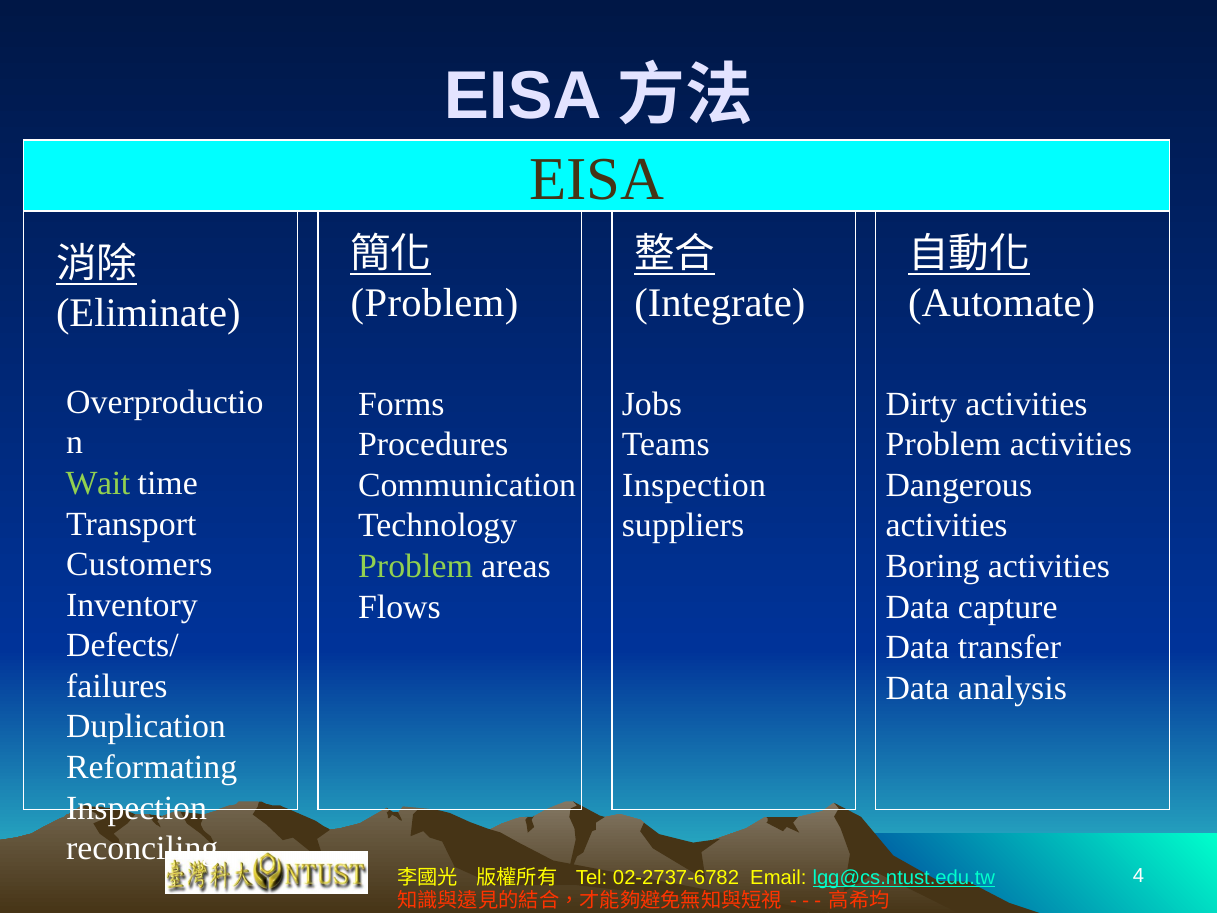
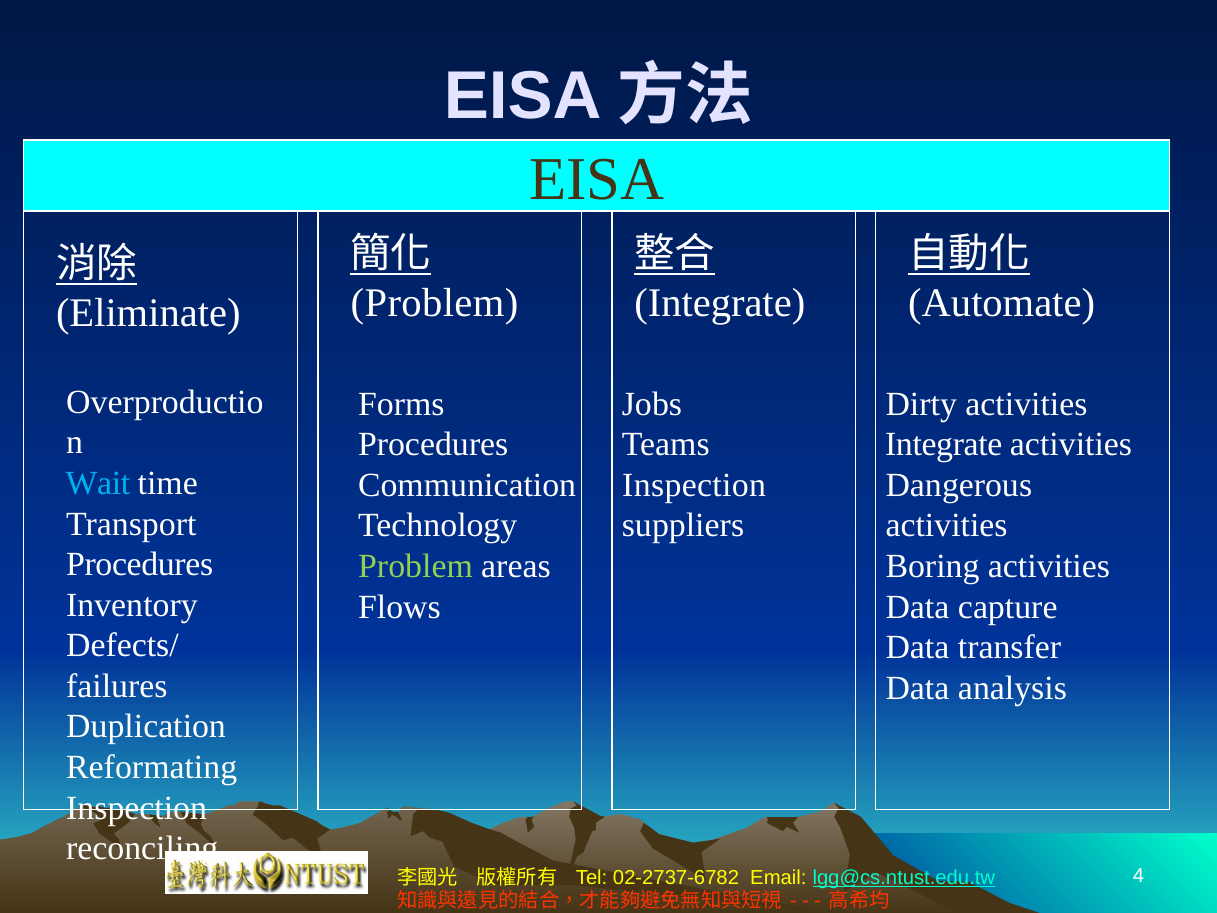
Problem: Problem -> Integrate (944, 444)
Wait colour: light green -> light blue (98, 483)
Customers: Customers -> Procedures (140, 564)
